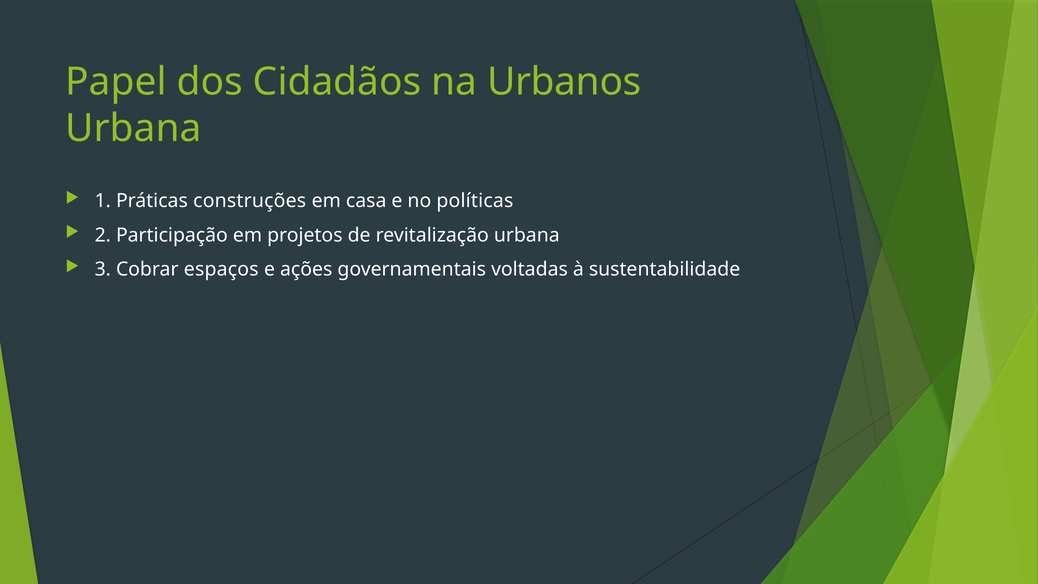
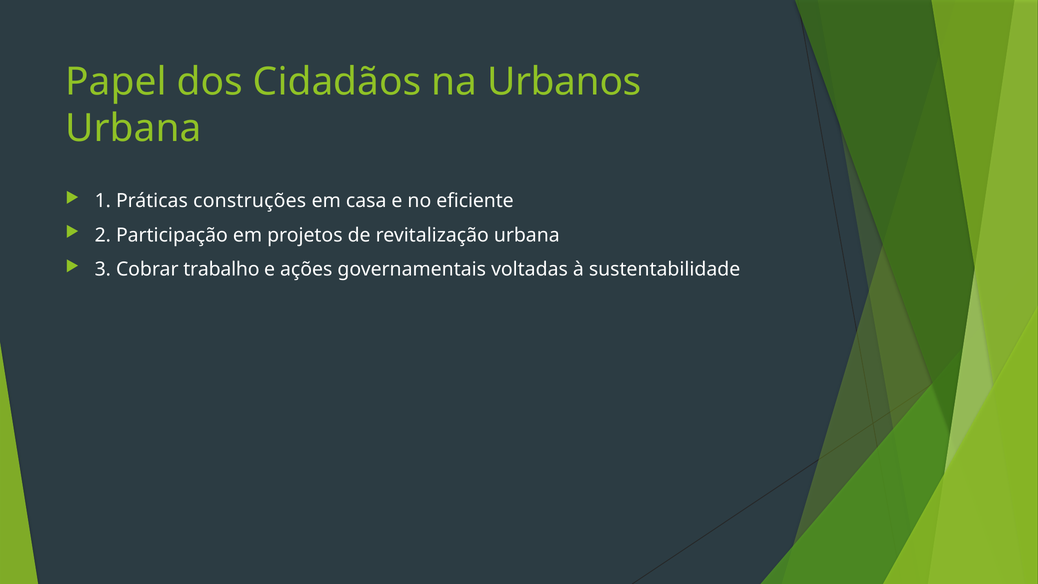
políticas: políticas -> eficiente (475, 201)
espaços: espaços -> trabalho (221, 269)
